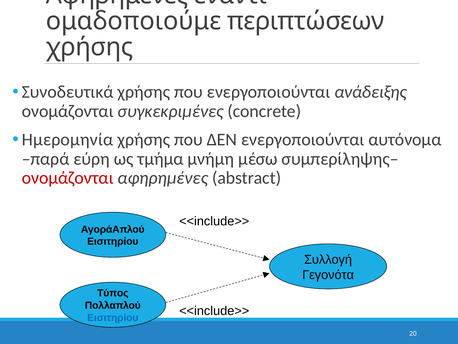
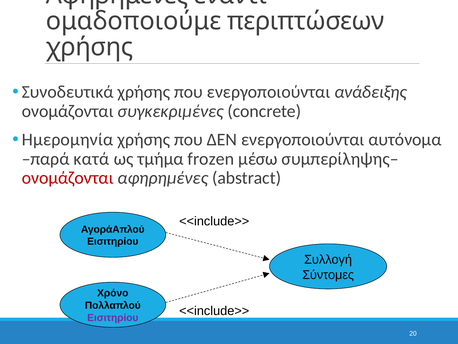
εύρη: εύρη -> κατά (92, 159)
μνήμη: μνήμη -> frozen (211, 159)
Γεγονότα: Γεγονότα -> Σύντομες (328, 275)
Τύπος: Τύπος -> Χρόνο (113, 293)
Εισιτηρίου colour: blue -> purple (113, 317)
